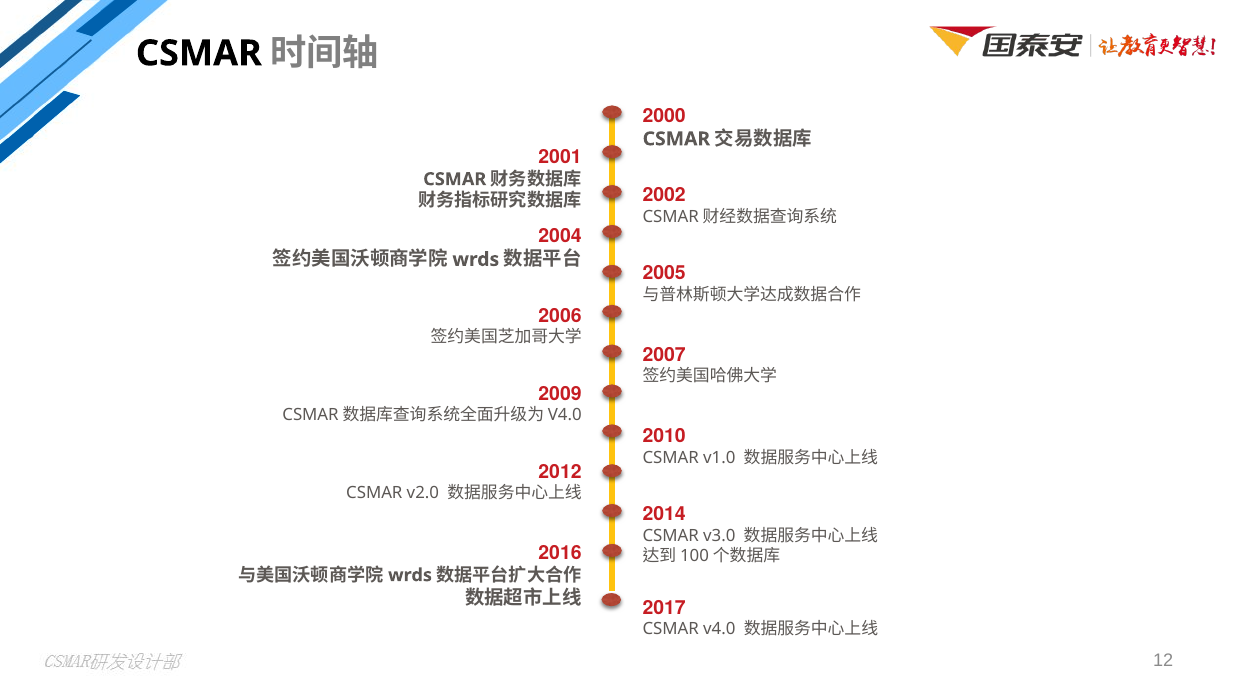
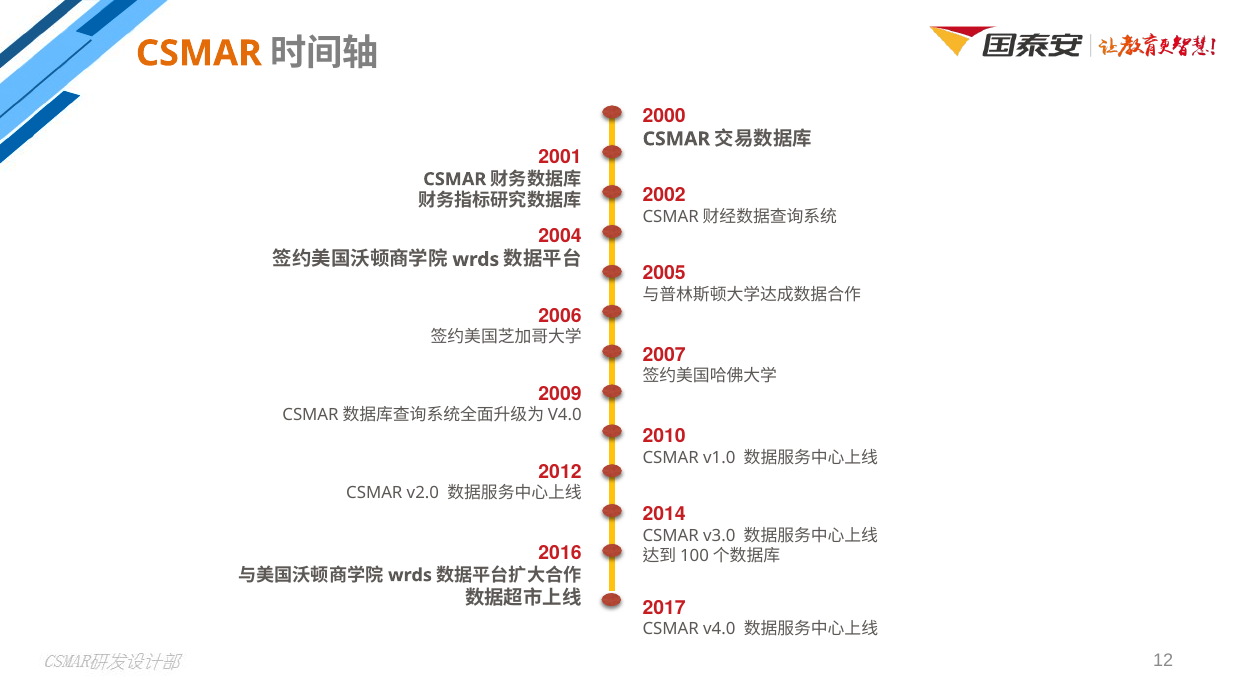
CSMAR colour: black -> orange (199, 53)
